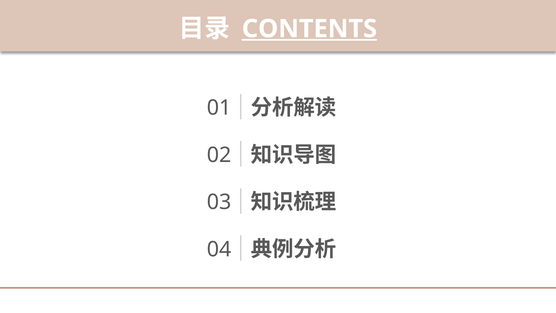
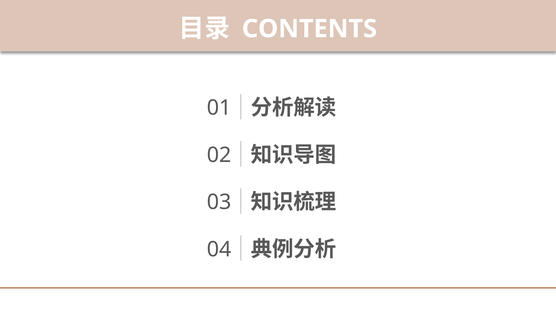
CONTENTS underline: present -> none (309, 29)
